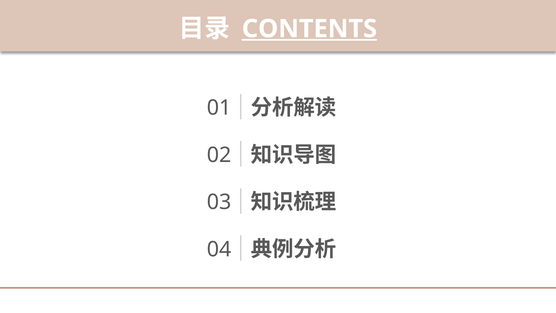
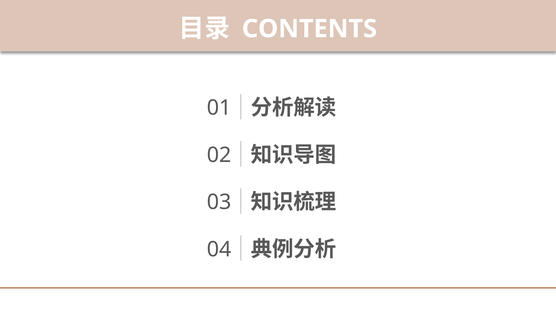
CONTENTS underline: present -> none (309, 29)
